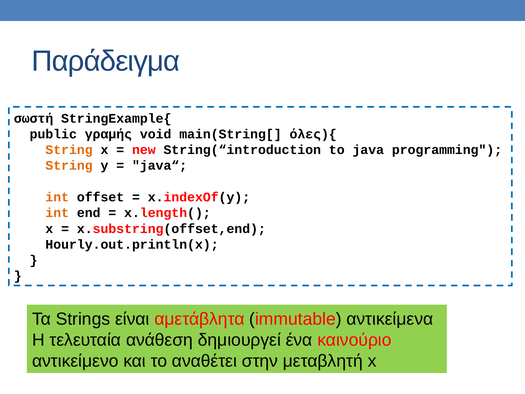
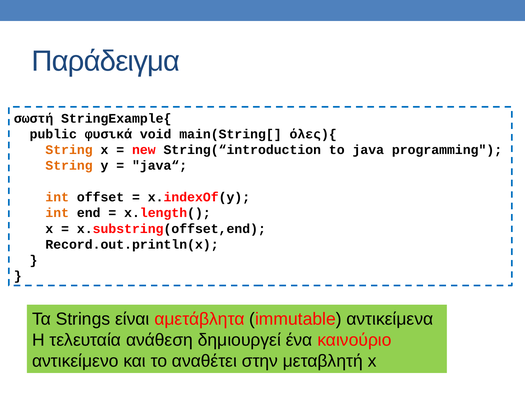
γραμής: γραμής -> φυσικά (108, 134)
Hourly.out.println(x: Hourly.out.println(x -> Record.out.println(x (132, 244)
